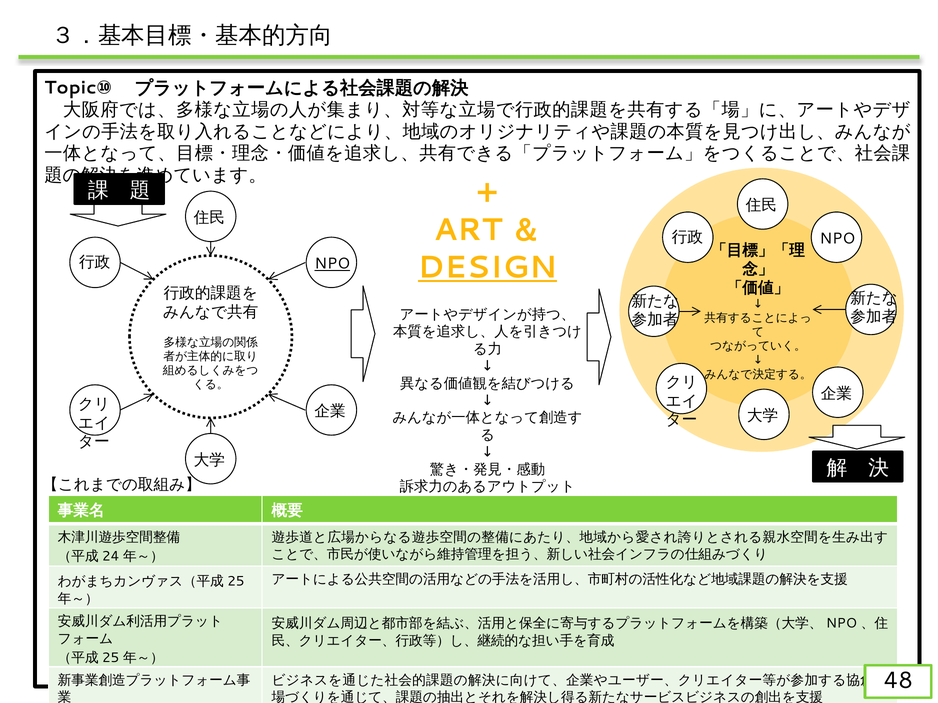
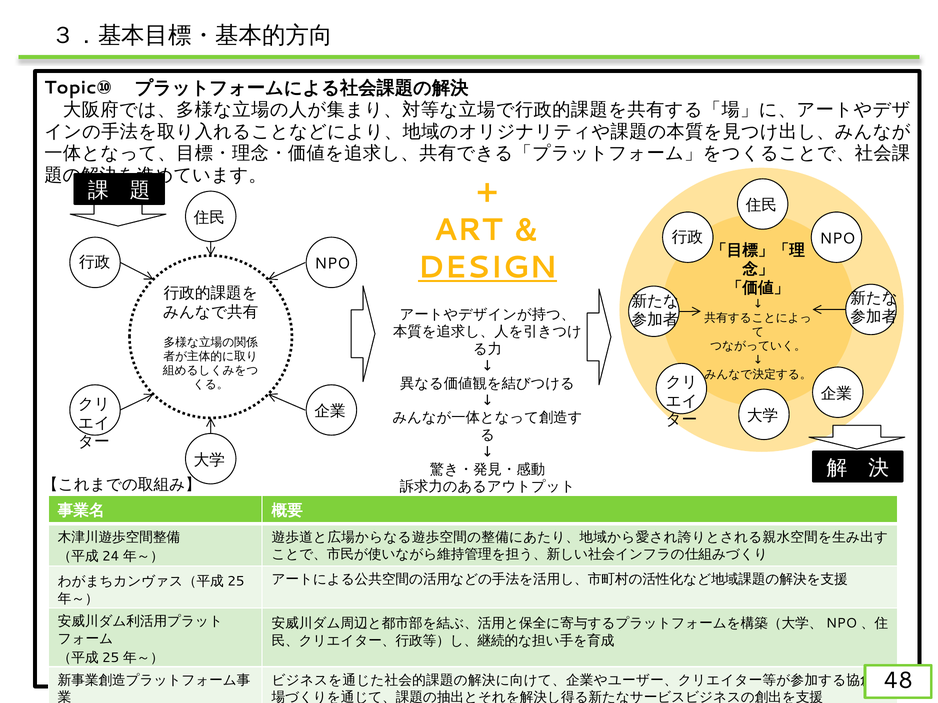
NPO underline: present -> none (332, 264)
